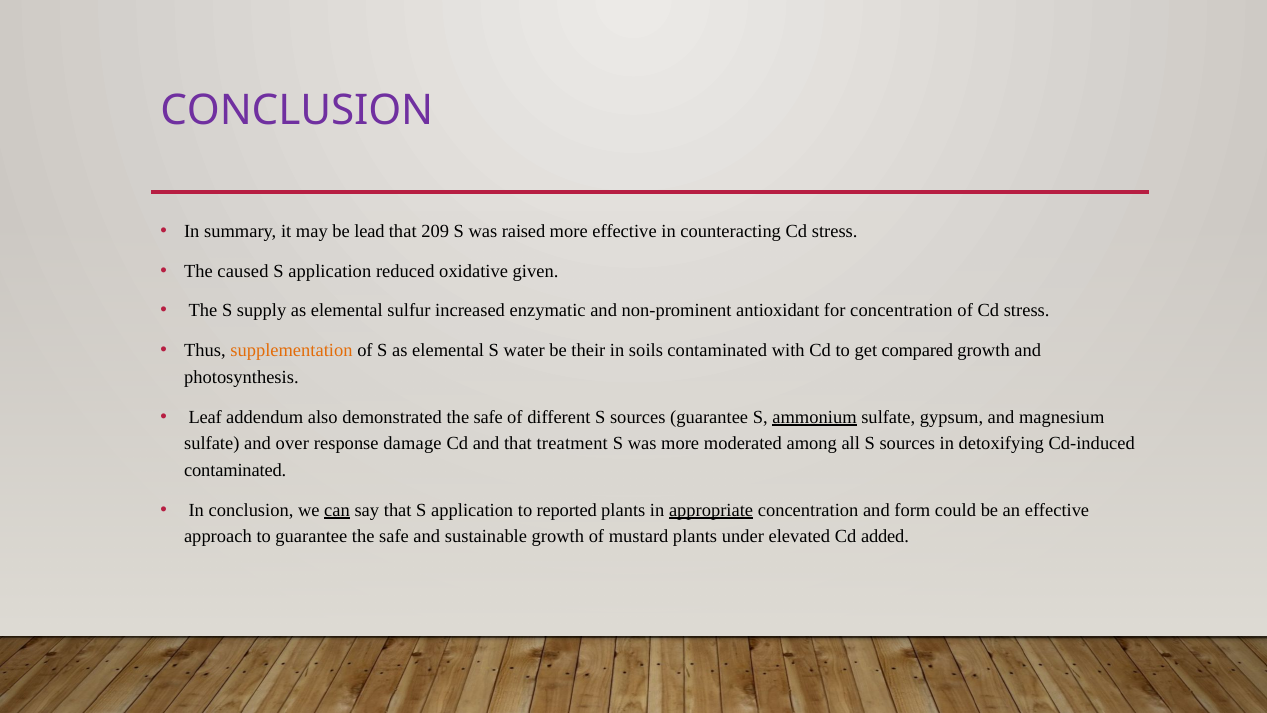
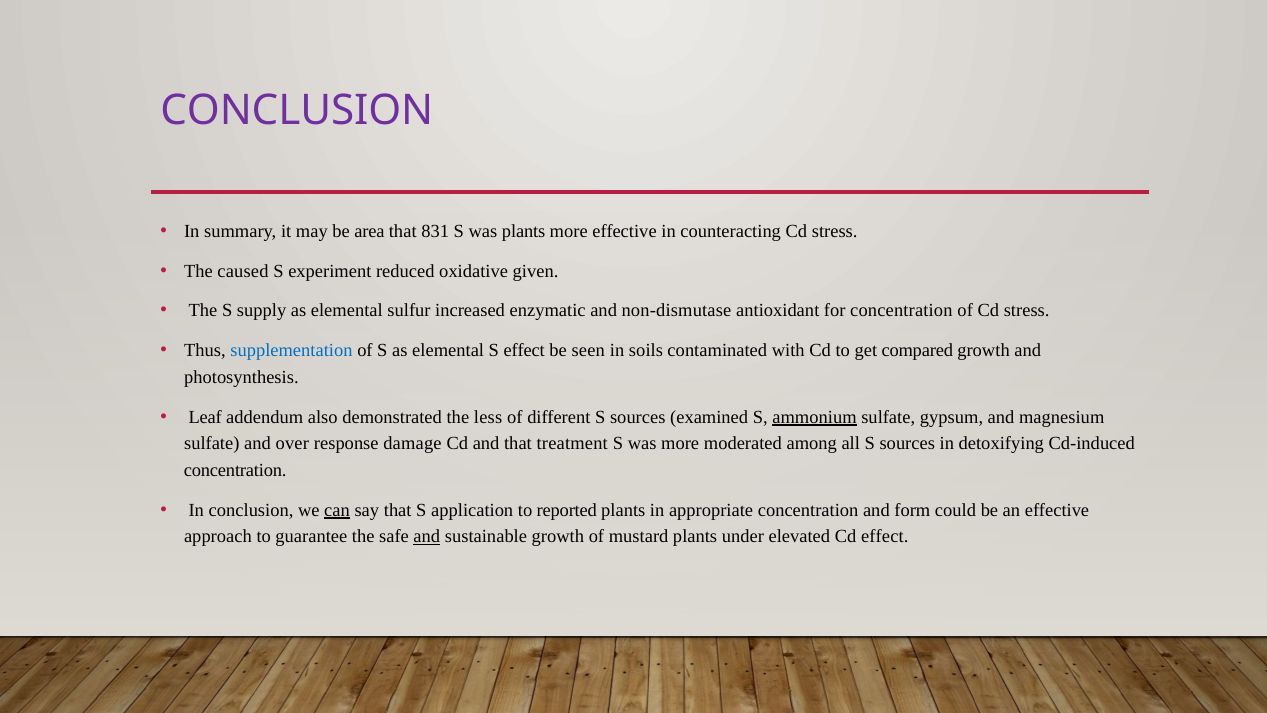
lead: lead -> area (369, 231)
209: 209 -> 831 (435, 231)
was raised: raised -> plants (524, 231)
application: application -> experiment (330, 271)
non-prominent: non-prominent -> non-dismutase (676, 311)
supplementation colour: orange -> blue (291, 350)
S water: water -> effect (524, 350)
their: their -> seen (588, 350)
demonstrated the safe: safe -> less (488, 417)
sources guarantee: guarantee -> examined (709, 417)
contaminated: contaminated -> concentration (235, 470)
appropriate underline: present -> none (711, 510)
and underline: none -> present (427, 536)
Cd added: added -> effect (885, 536)
